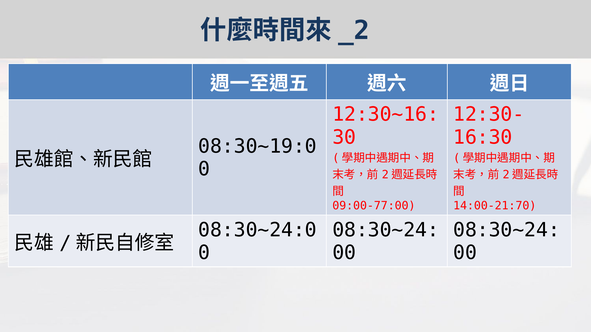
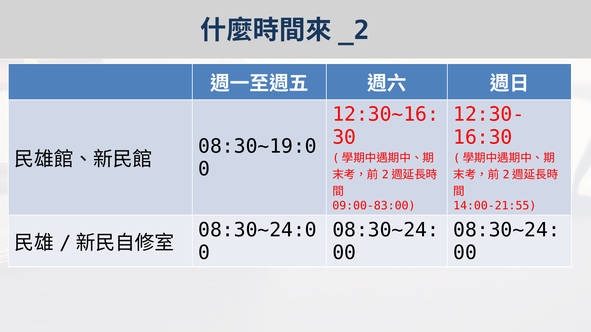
09:00-77:00: 09:00-77:00 -> 09:00-83:00 (374, 206)
14:00-21:70: 14:00-21:70 -> 14:00-21:55 (495, 206)
